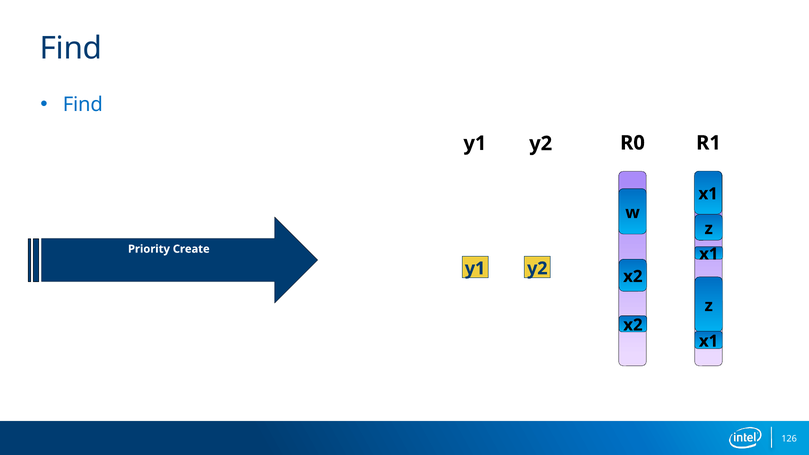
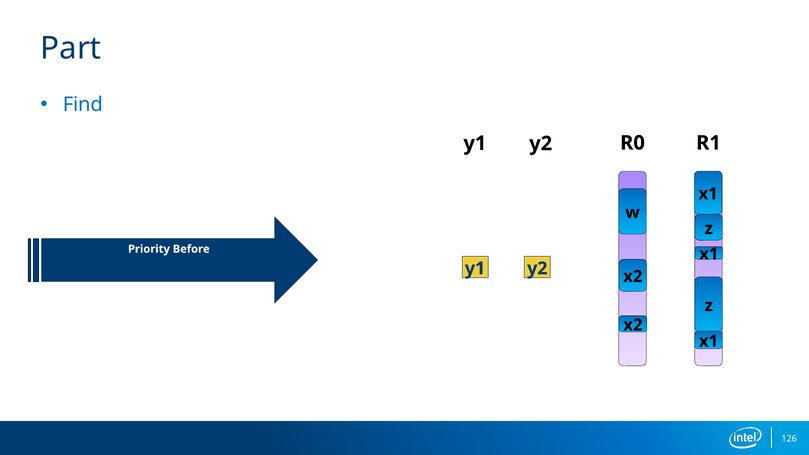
Find: Find -> Part (71, 48)
Create: Create -> Before (191, 249)
